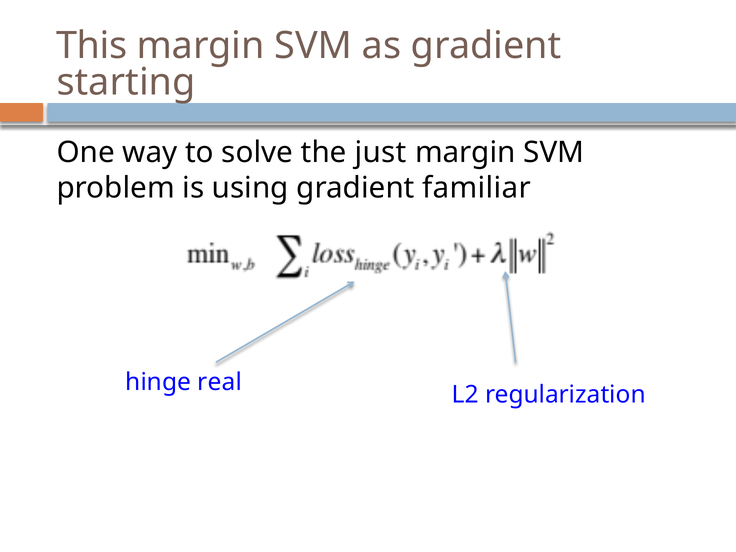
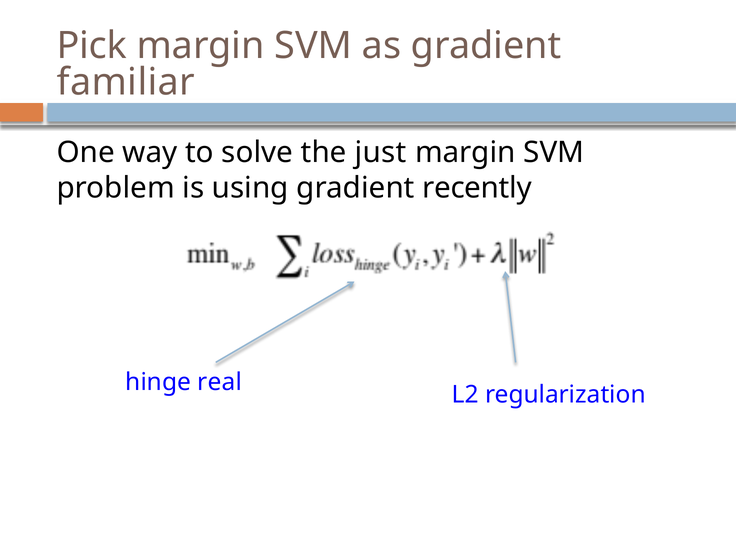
This: This -> Pick (92, 46)
starting: starting -> familiar (126, 82)
familiar: familiar -> recently (477, 188)
